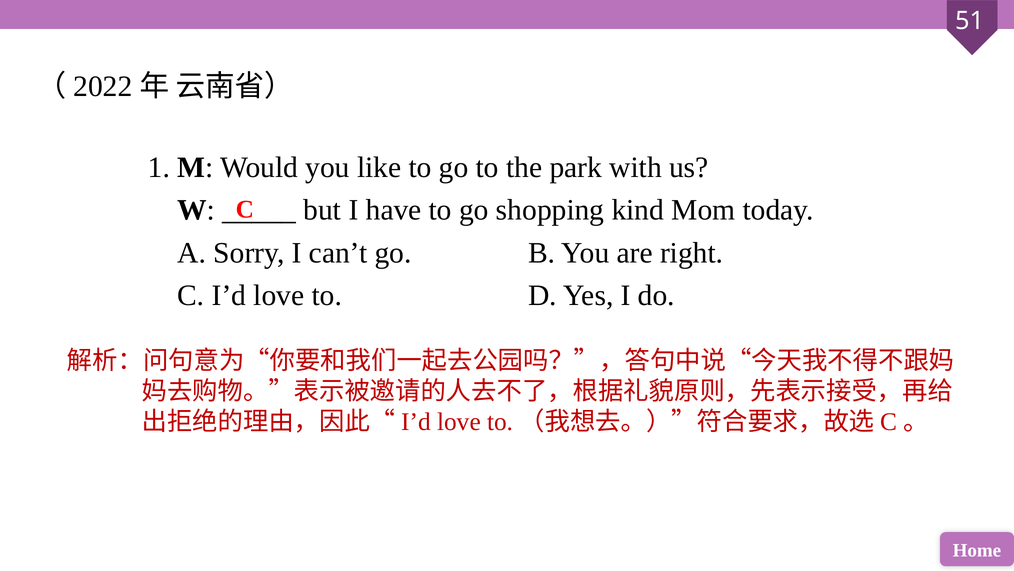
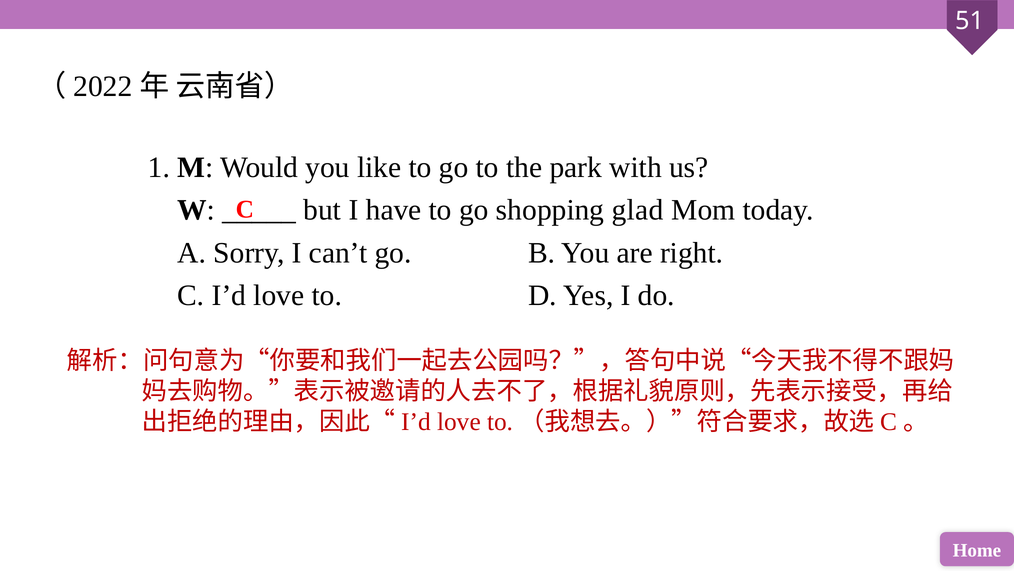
kind: kind -> glad (638, 210)
